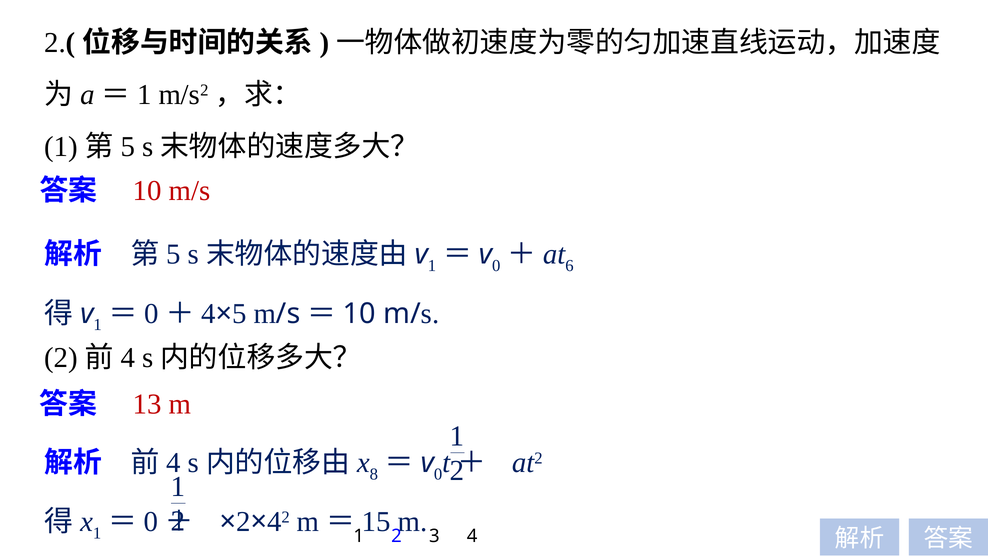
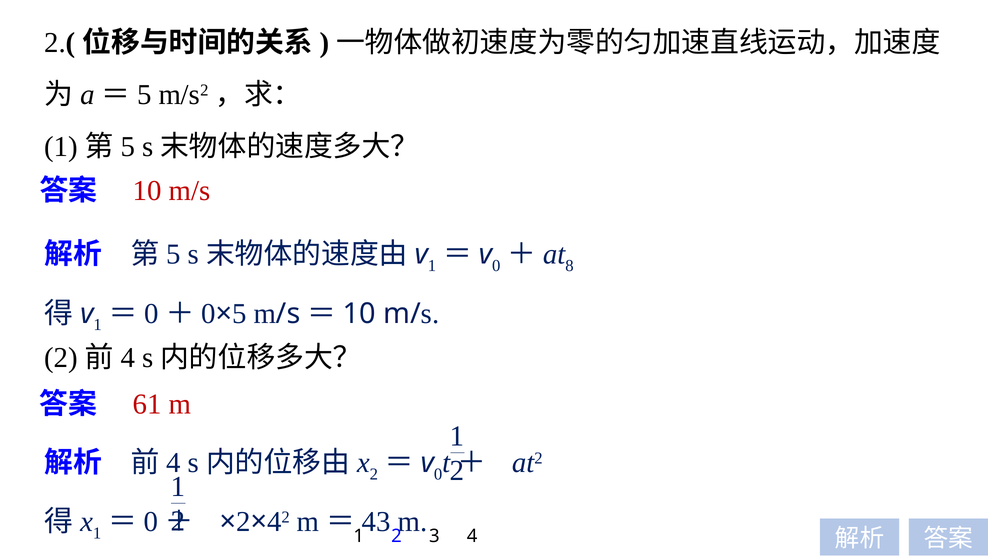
1: 1 -> 5 (144, 95)
6: 6 -> 8 (569, 266)
4: 4 -> 0 (209, 313)
13: 13 -> 61 (147, 404)
8: 8 -> 2 (374, 474)
15: 15 -> 43 (376, 522)
